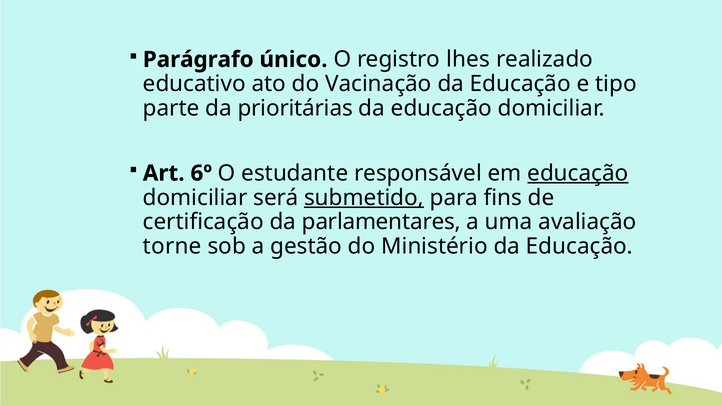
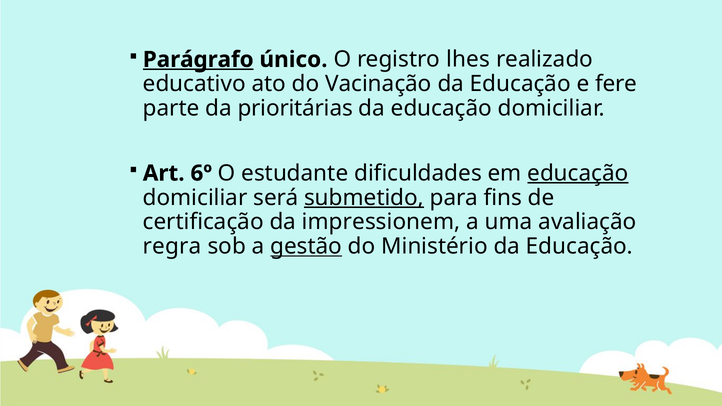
Parágrafo underline: none -> present (198, 60)
tipo: tipo -> fere (616, 84)
responsável: responsável -> dificuldades (418, 173)
parlamentares: parlamentares -> impressionem (381, 222)
torne: torne -> regra (172, 246)
gestão underline: none -> present (306, 246)
